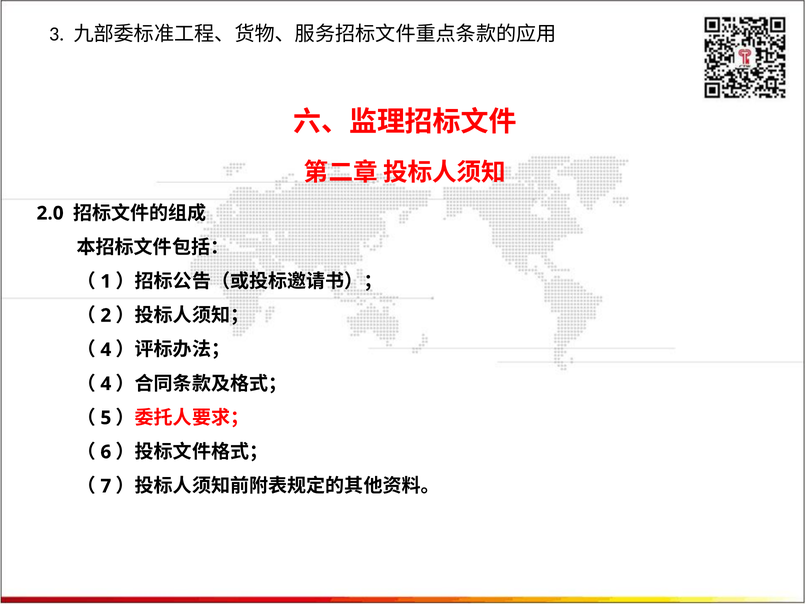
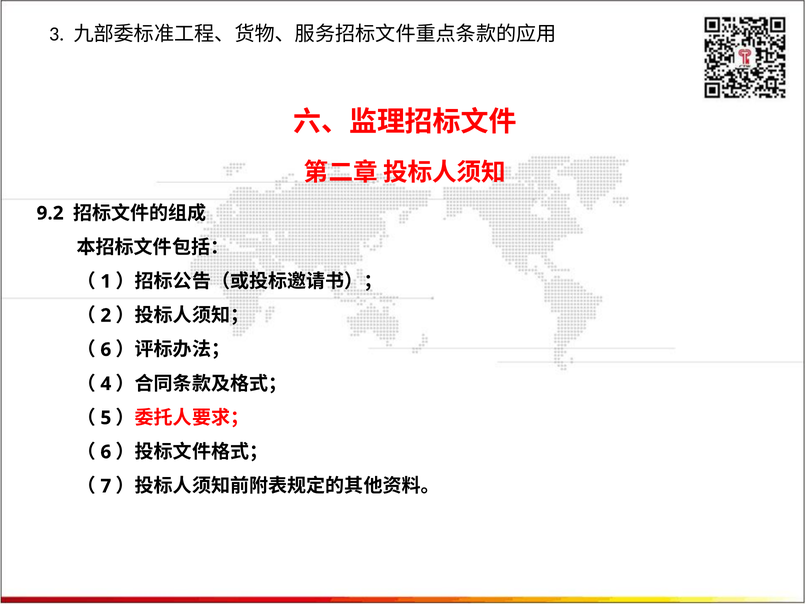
2.0: 2.0 -> 9.2 (50, 213)
4: 4 -> 6 (106, 350)
